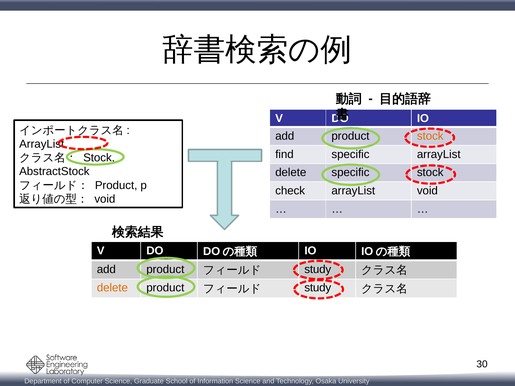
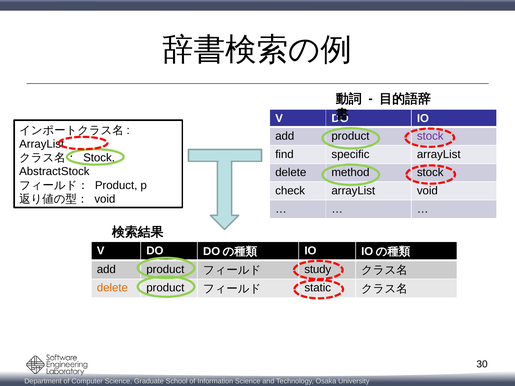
stock colour: orange -> purple (430, 136)
delete specific: specific -> method (350, 173)
study: study -> static (318, 288)
